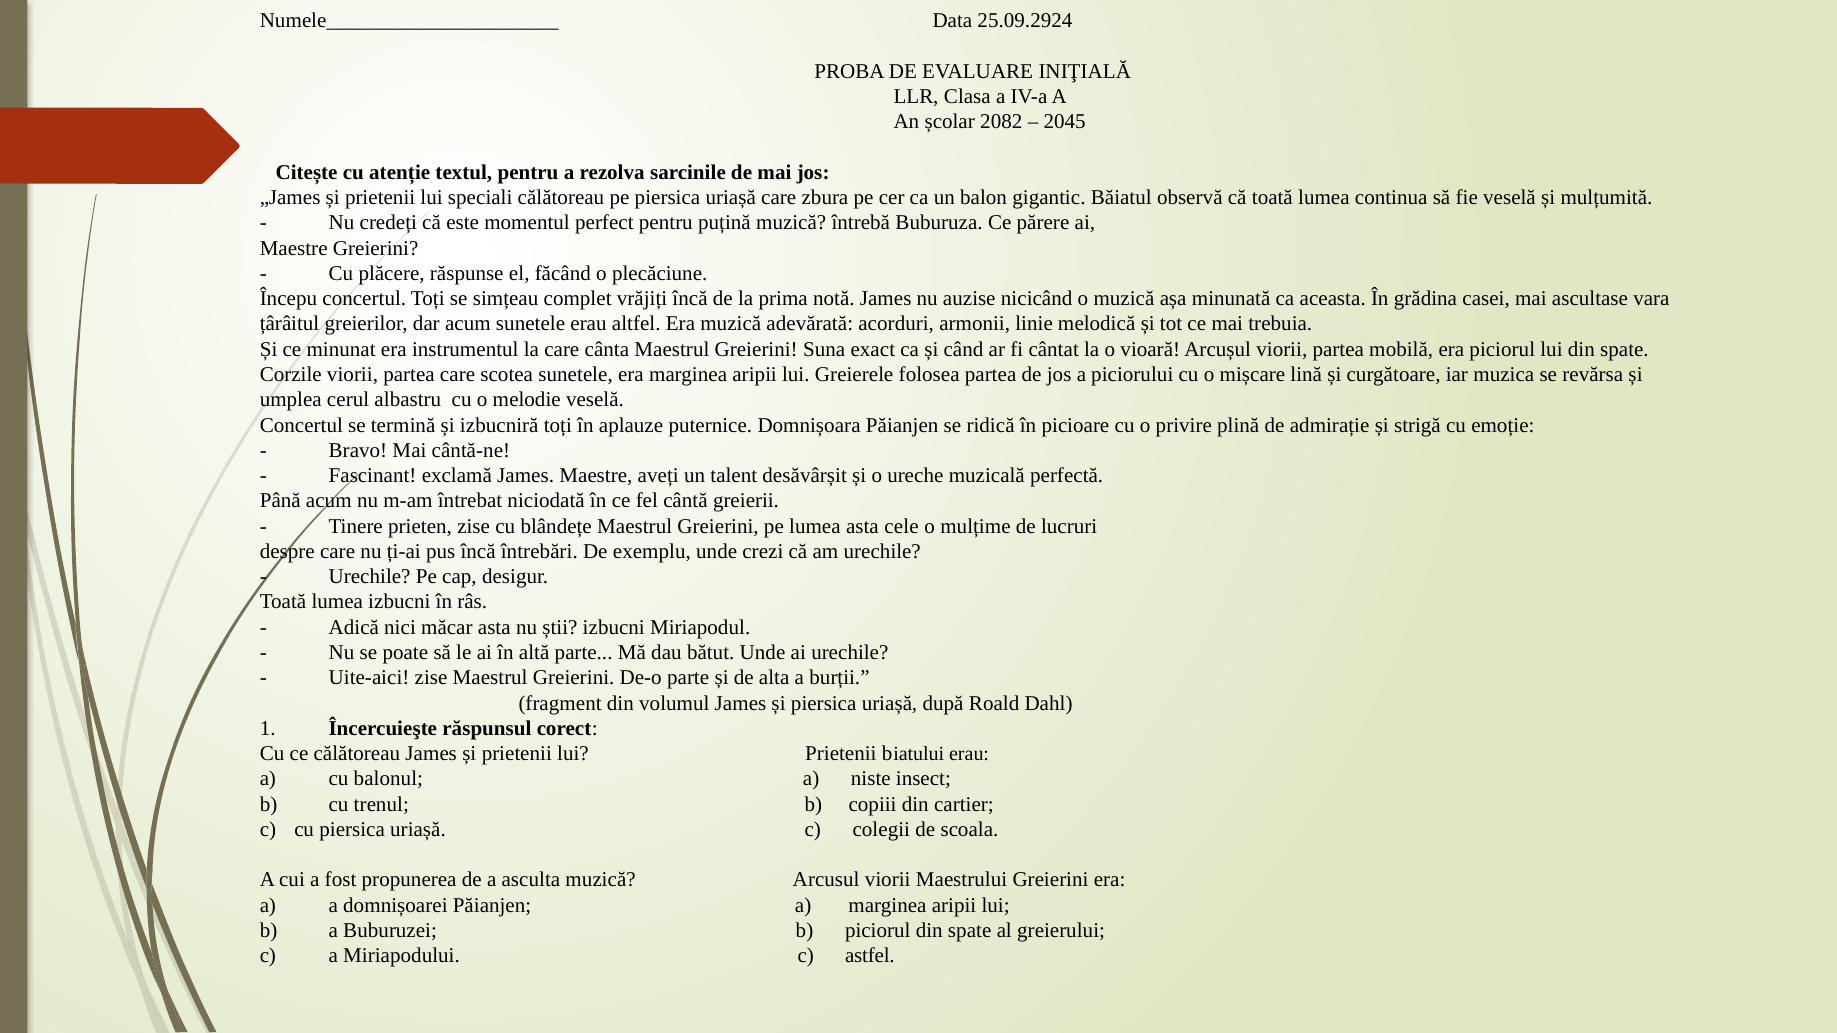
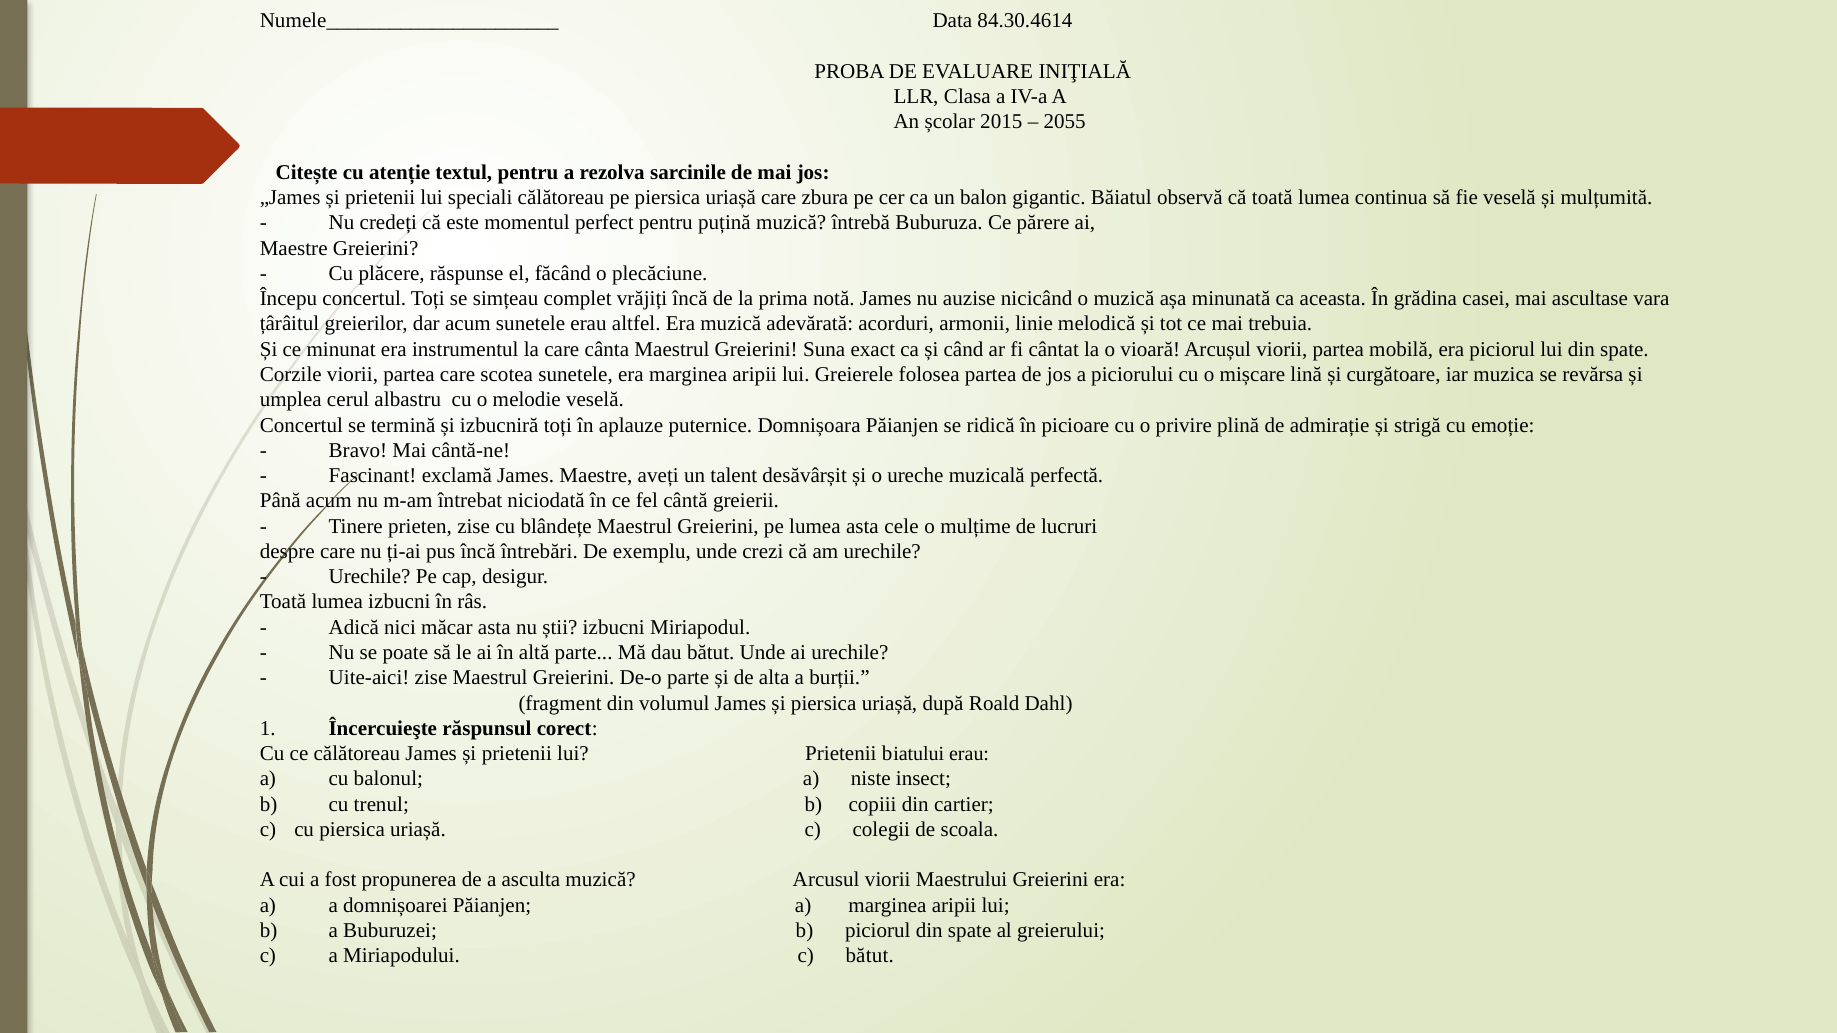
25.09.2924: 25.09.2924 -> 84.30.4614 (1025, 21)
2082: 2082 -> 2015 (1001, 122)
2045: 2045 -> 2055 (1065, 122)
c astfel: astfel -> bătut (870, 956)
